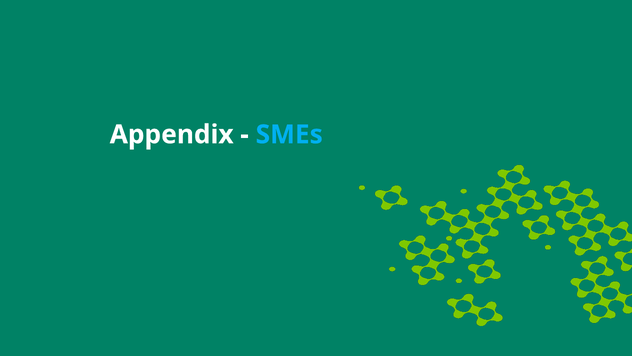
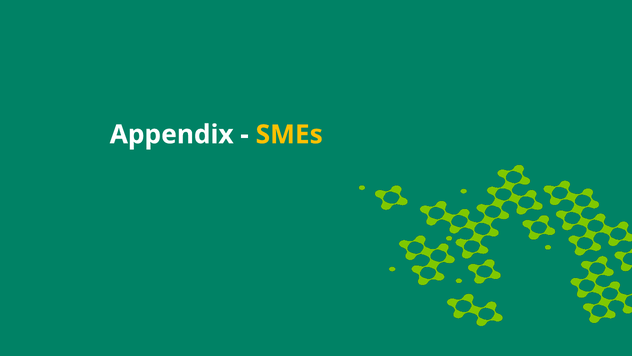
SMEs colour: light blue -> yellow (289, 134)
